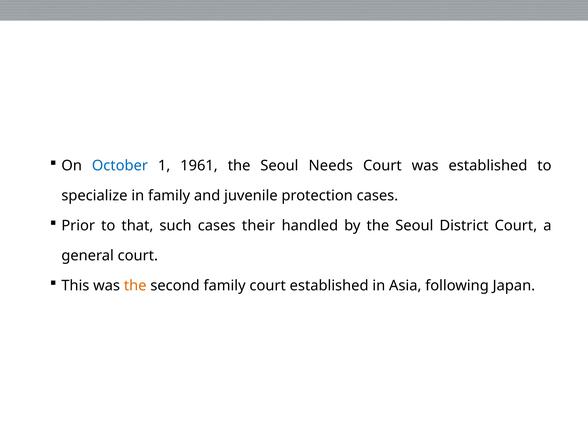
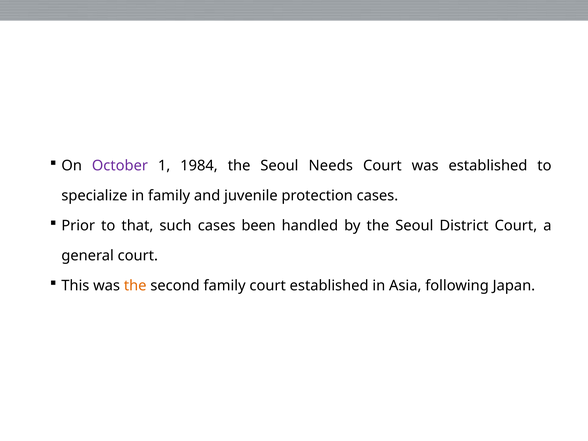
October colour: blue -> purple (120, 166)
1961: 1961 -> 1984 (199, 166)
their: their -> been (259, 226)
